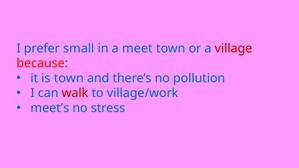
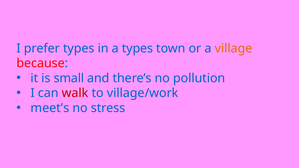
prefer small: small -> types (79, 48)
a meet: meet -> types (138, 48)
village colour: red -> orange (234, 48)
is town: town -> small (69, 78)
